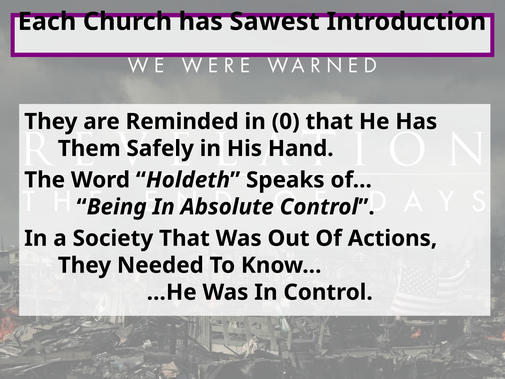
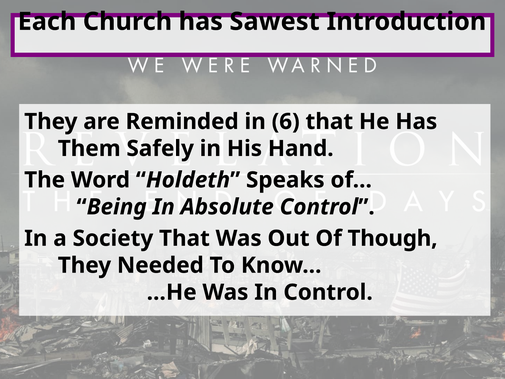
0: 0 -> 6 (286, 122)
Actions: Actions -> Though (393, 238)
